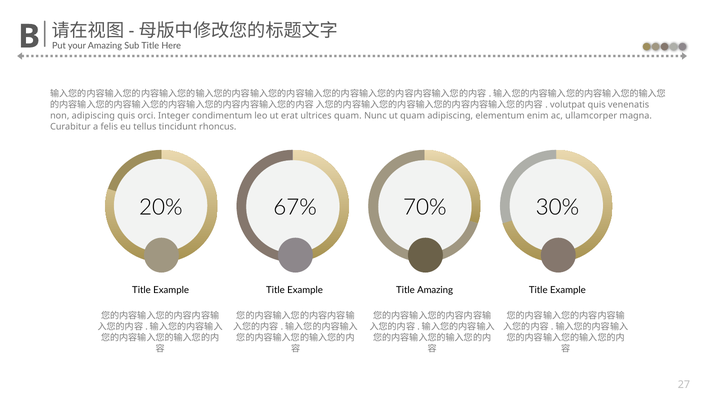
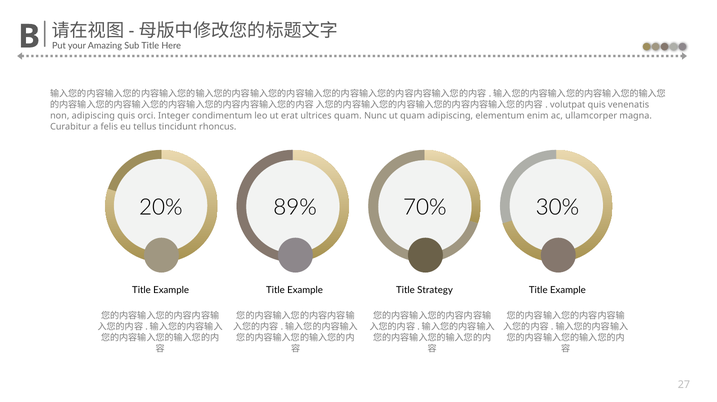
67%: 67% -> 89% (295, 208)
Title Amazing: Amazing -> Strategy (435, 291)
